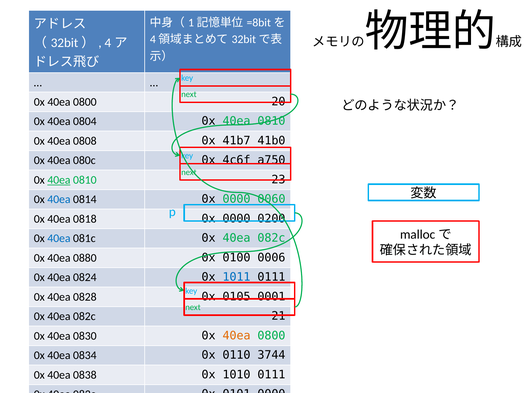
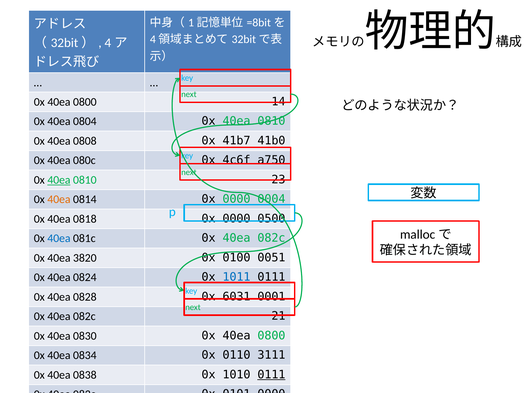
20: 20 -> 14 (278, 102)
40ea colour: blue -> orange (59, 199)
0060: 0060 -> 0004 (271, 199)
0200: 0200 -> 0500 (271, 219)
0880: 0880 -> 3820 (85, 258)
0006: 0006 -> 0051 (271, 258)
0105: 0105 -> 6031 (237, 297)
40ea colour: orange -> black (237, 336)
3744: 3744 -> 3111 (271, 355)
0111 underline: none -> present (271, 375)
